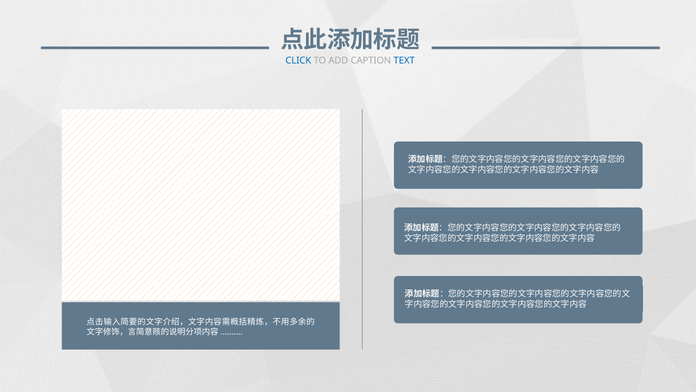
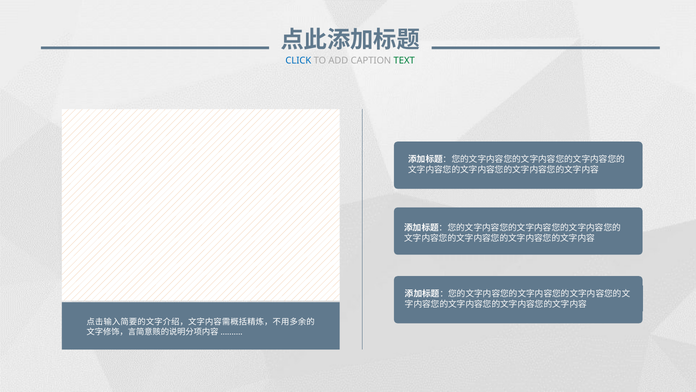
TEXT colour: blue -> green (404, 61)
